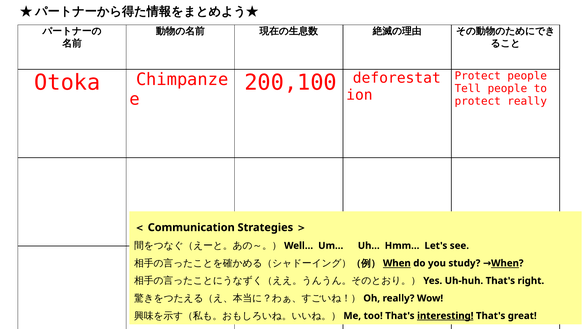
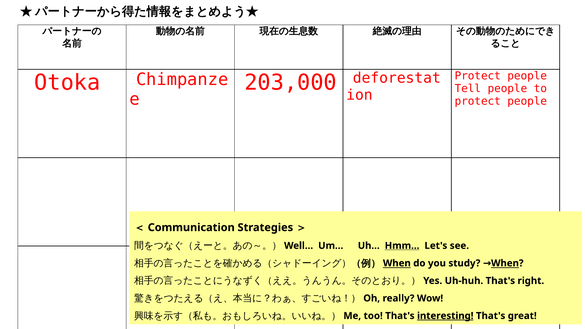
200,100: 200,100 -> 203,000 (291, 82)
really: really -> people (527, 101)
Hmm… underline: none -> present (402, 246)
